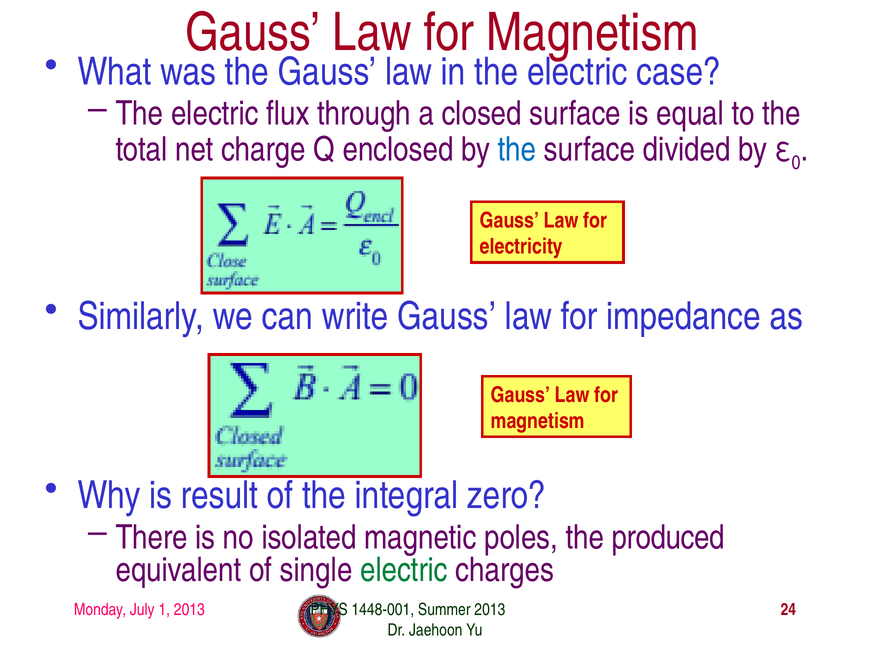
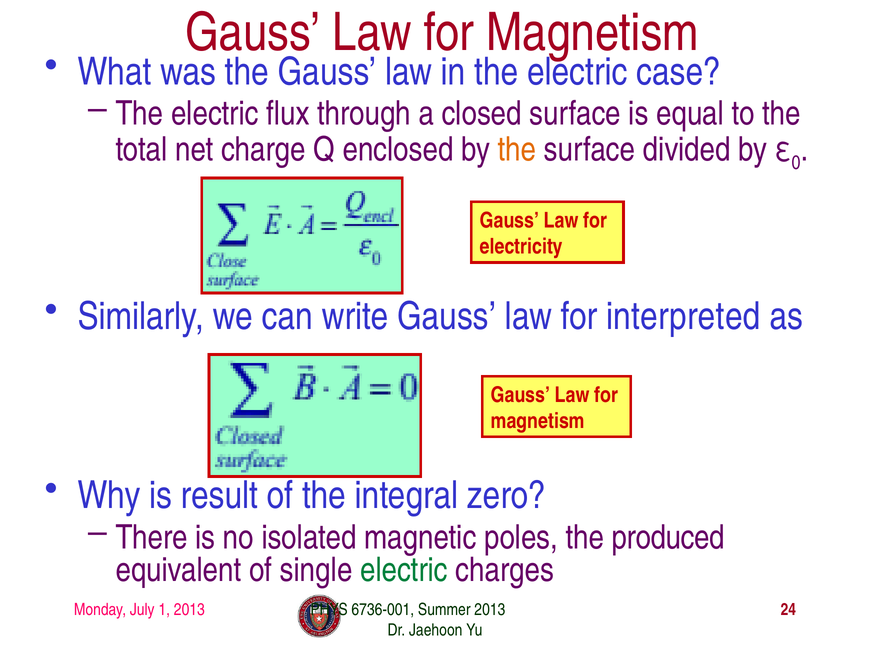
the colour: blue -> orange (517, 150)
impedance: impedance -> interpreted (683, 317)
1448-001: 1448-001 -> 6736-001 (383, 610)
